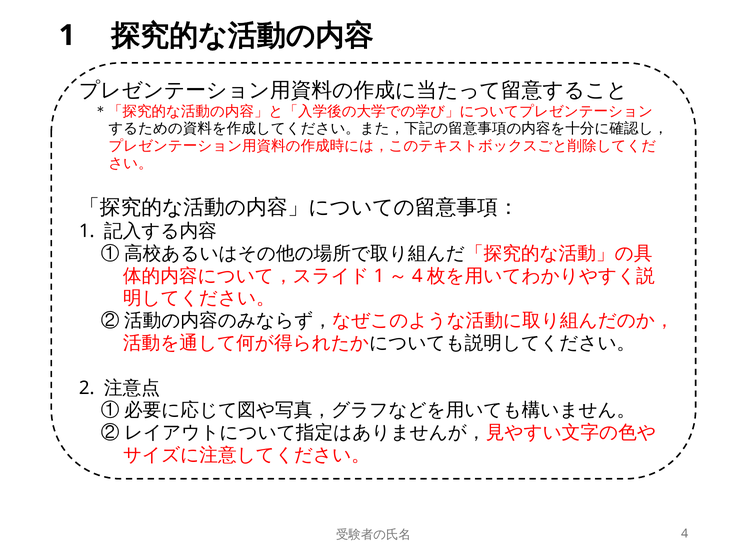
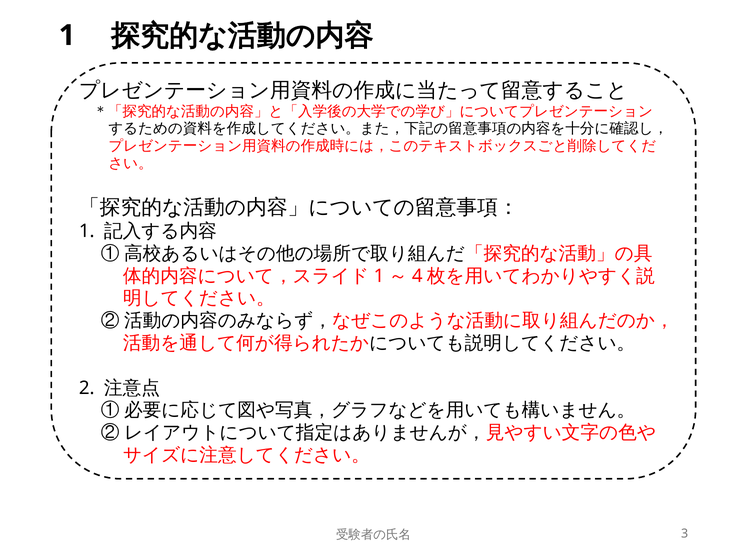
4: 4 -> 3 (685, 534)
